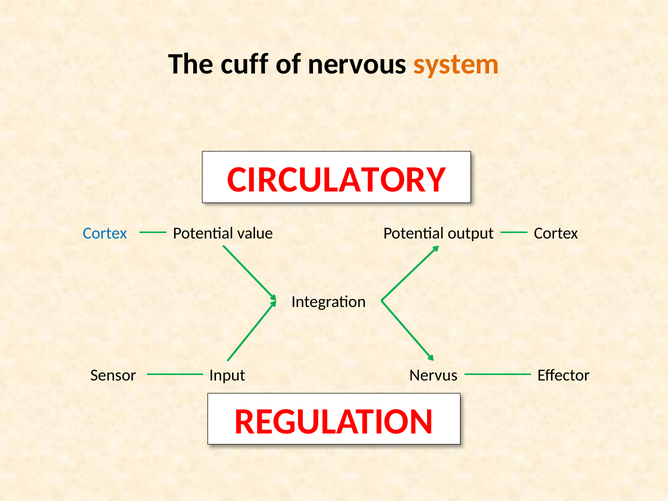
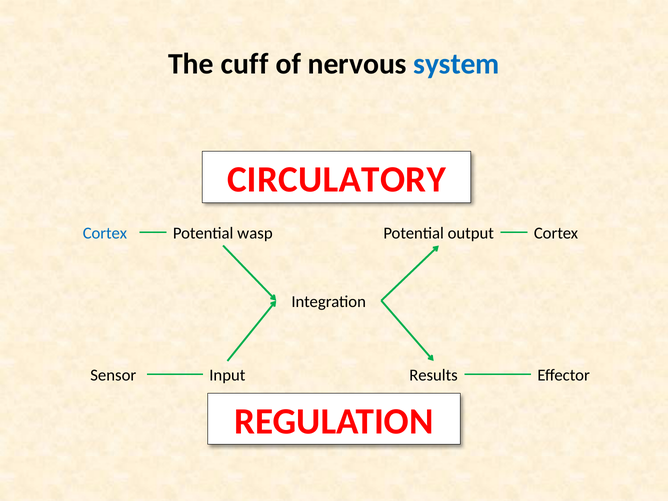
system colour: orange -> blue (457, 64)
value: value -> wasp (255, 233)
Nervus: Nervus -> Results (434, 375)
